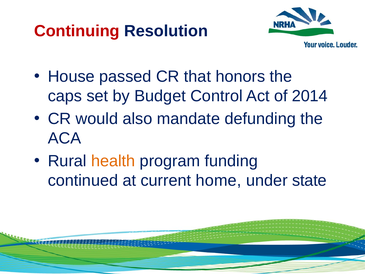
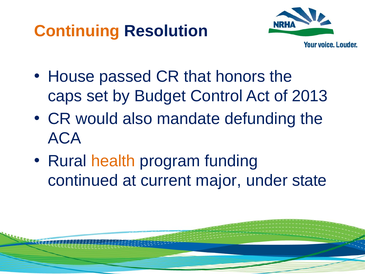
Continuing colour: red -> orange (77, 31)
2014: 2014 -> 2013 (310, 96)
home: home -> major (219, 180)
